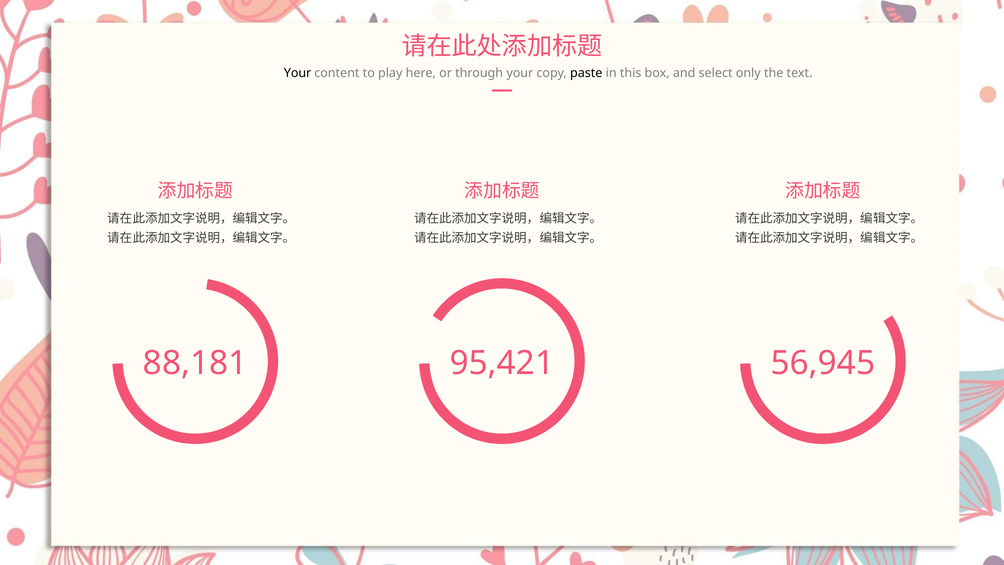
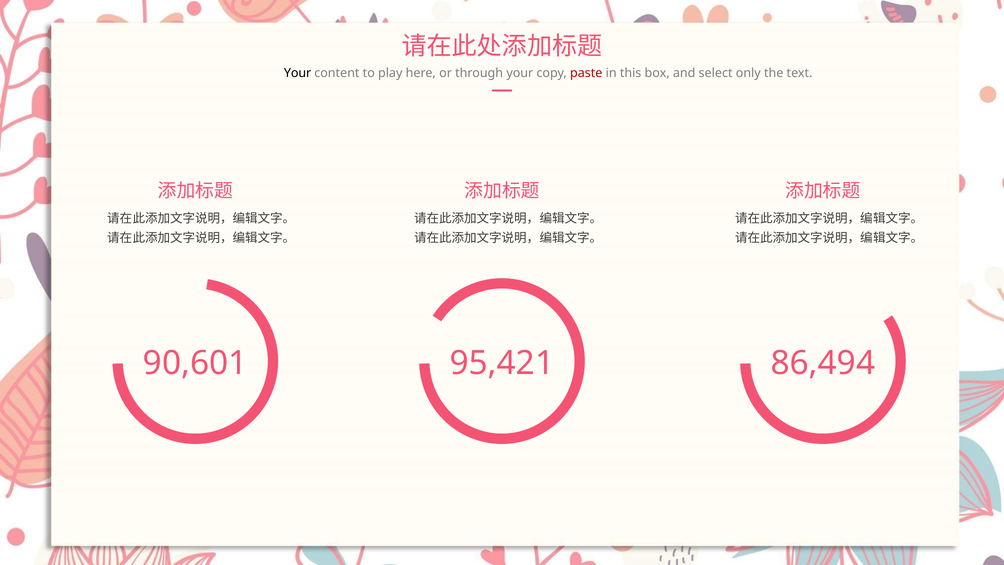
paste colour: black -> red (586, 73)
88,181: 88,181 -> 90,601 (195, 363)
56,945: 56,945 -> 86,494 (823, 363)
